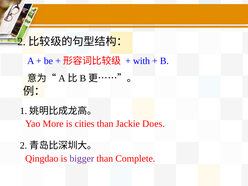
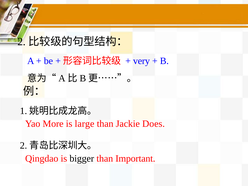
with: with -> very (142, 61)
cities: cities -> large (85, 124)
bigger colour: purple -> black (82, 159)
Complete: Complete -> Important (135, 159)
